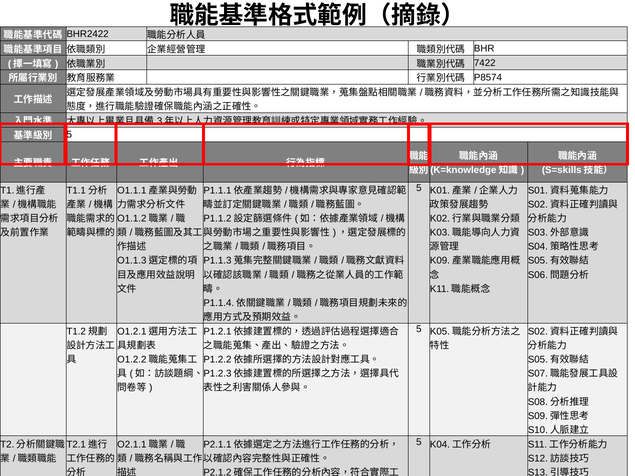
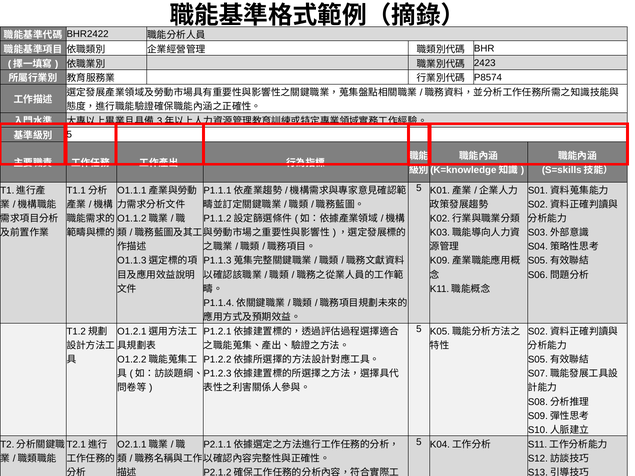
7422: 7422 -> 2423 (485, 63)
